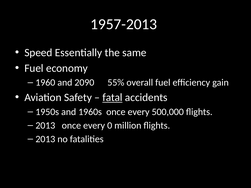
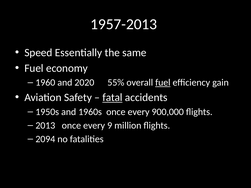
2090: 2090 -> 2020 (84, 83)
fuel underline: none -> present (163, 83)
500,000: 500,000 -> 900,000 (168, 112)
0: 0 -> 9 (110, 126)
2013: 2013 -> 2094 (45, 139)
